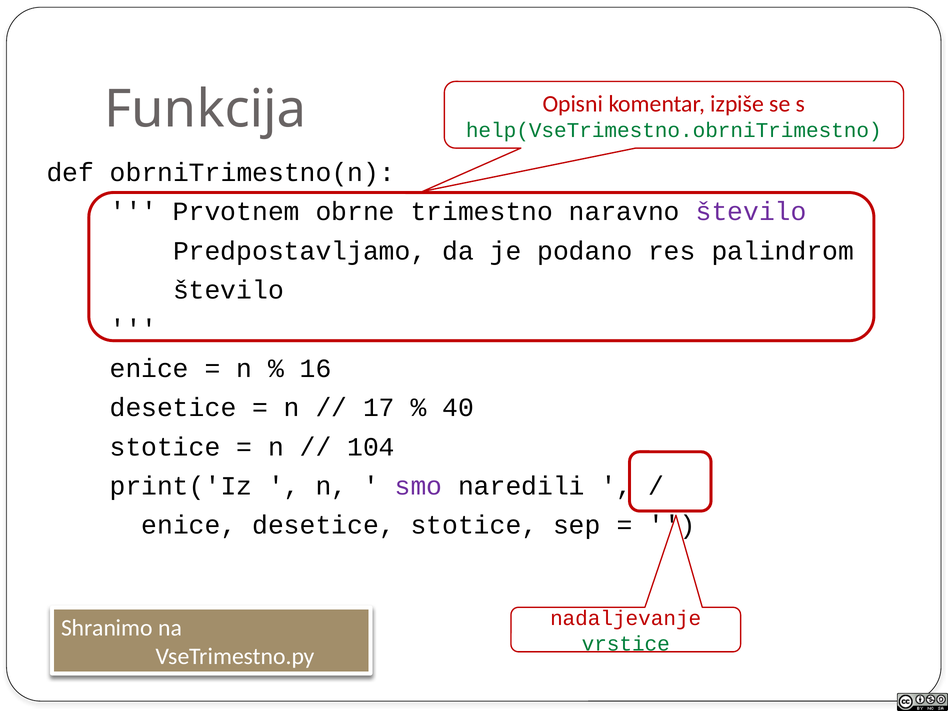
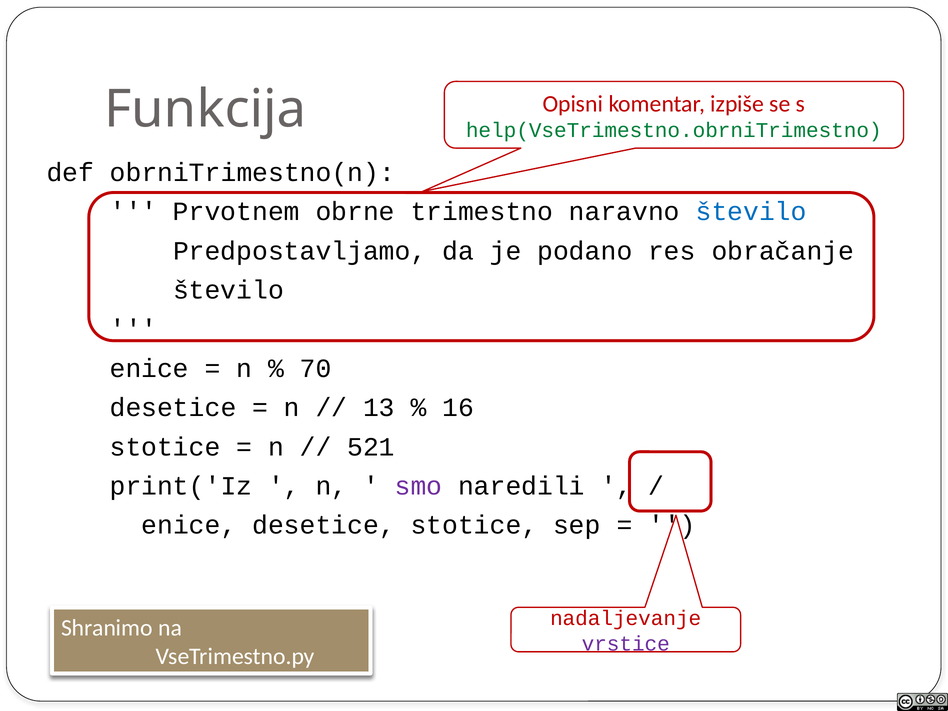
število colour: purple -> blue (751, 212)
palindrom: palindrom -> obračanje (783, 251)
16: 16 -> 70 (316, 368)
17: 17 -> 13 (379, 408)
40: 40 -> 16 (458, 408)
104: 104 -> 521 (371, 447)
vrstice colour: green -> purple (626, 644)
